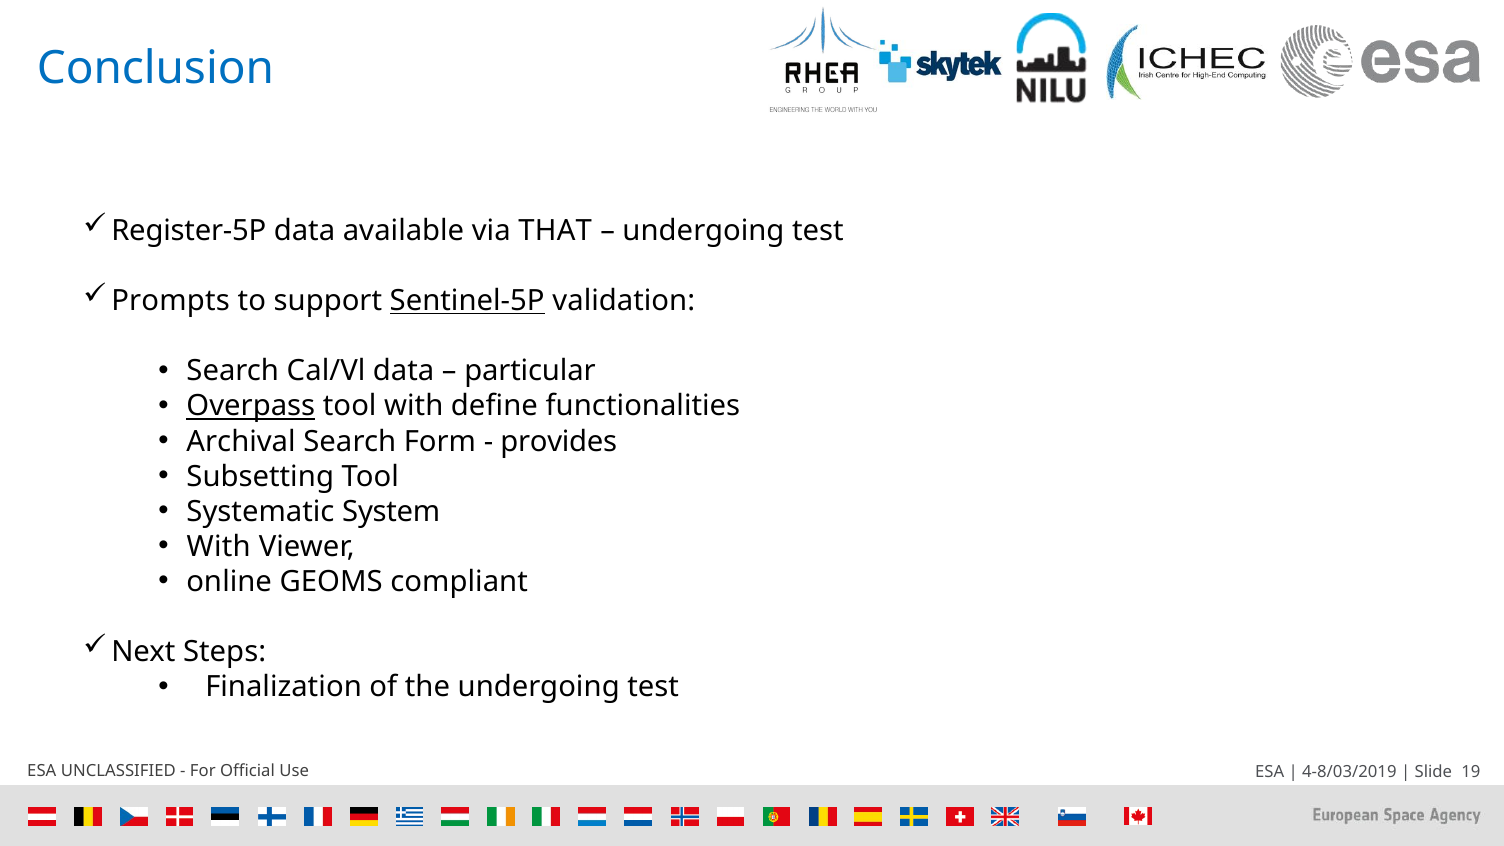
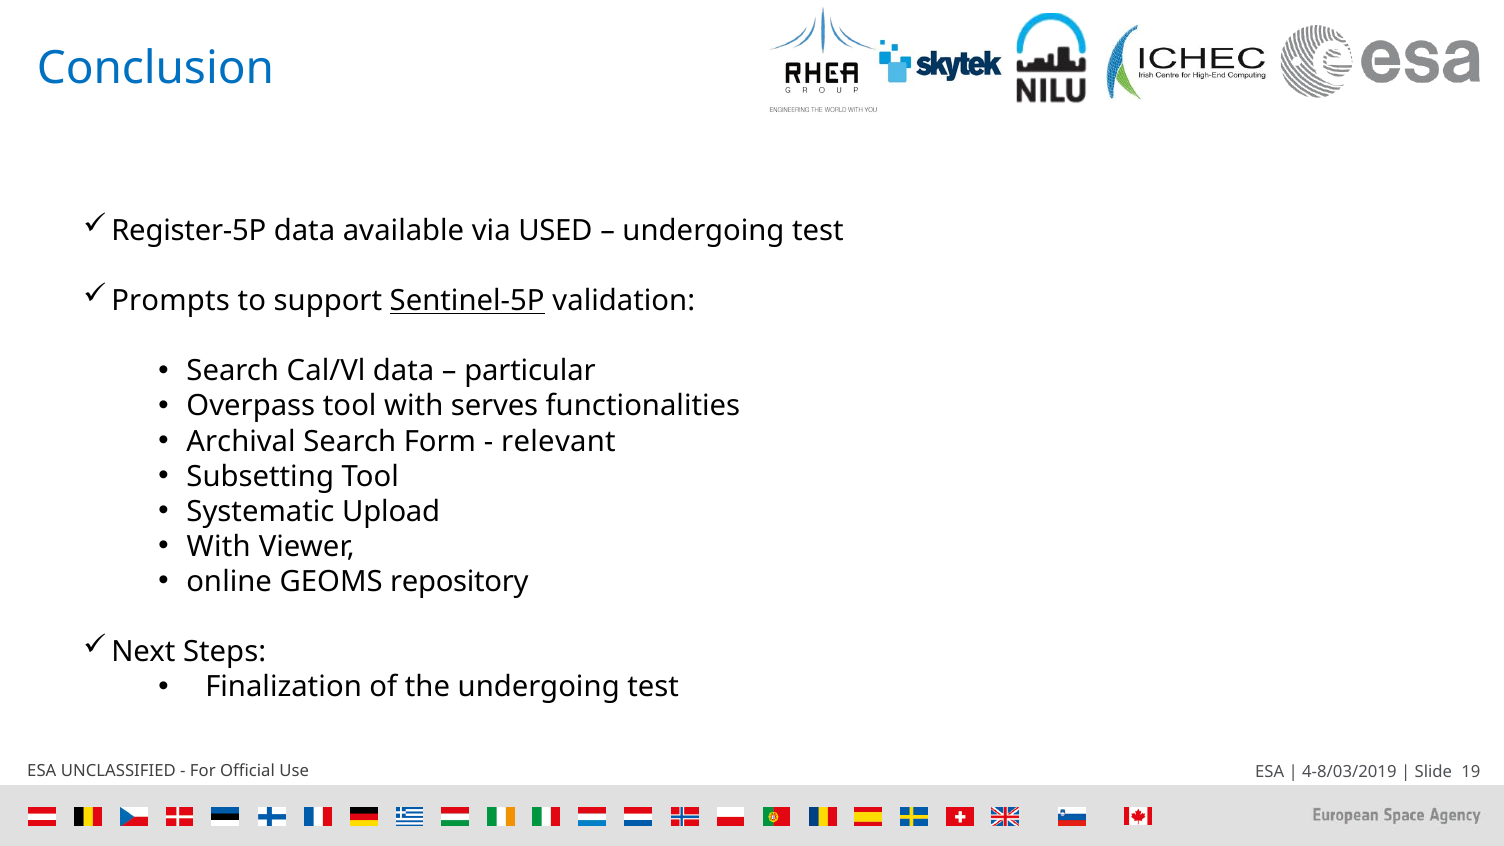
THAT: THAT -> USED (555, 231)
Overpass underline: present -> none (251, 406)
define: define -> serves (495, 406)
provides: provides -> relevant (559, 441)
System: System -> Upload (391, 512)
compliant: compliant -> repository (459, 582)
